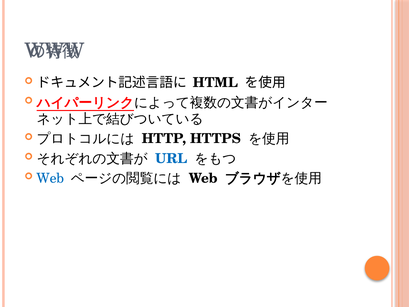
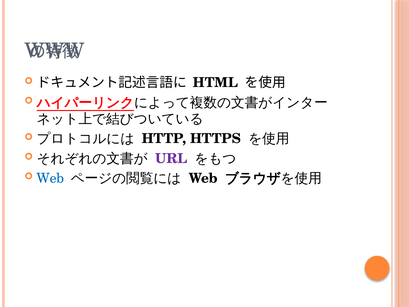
URL colour: blue -> purple (171, 158)
